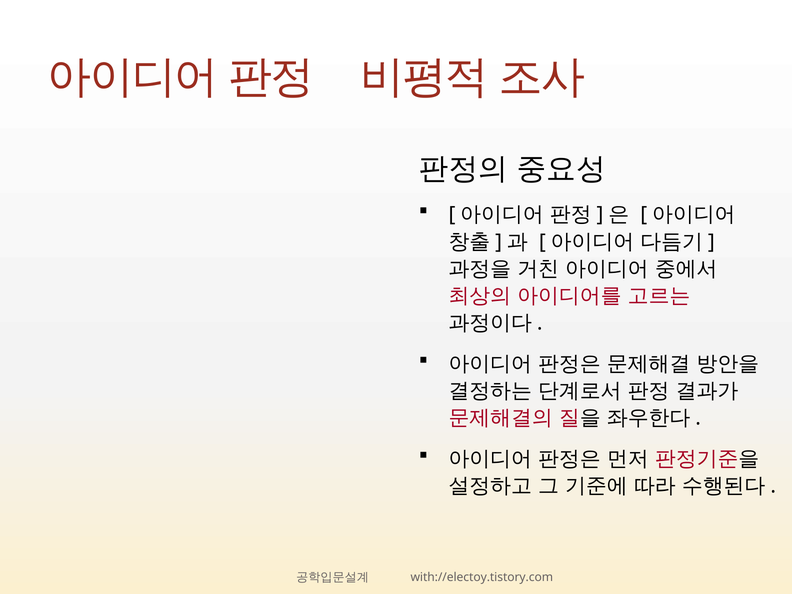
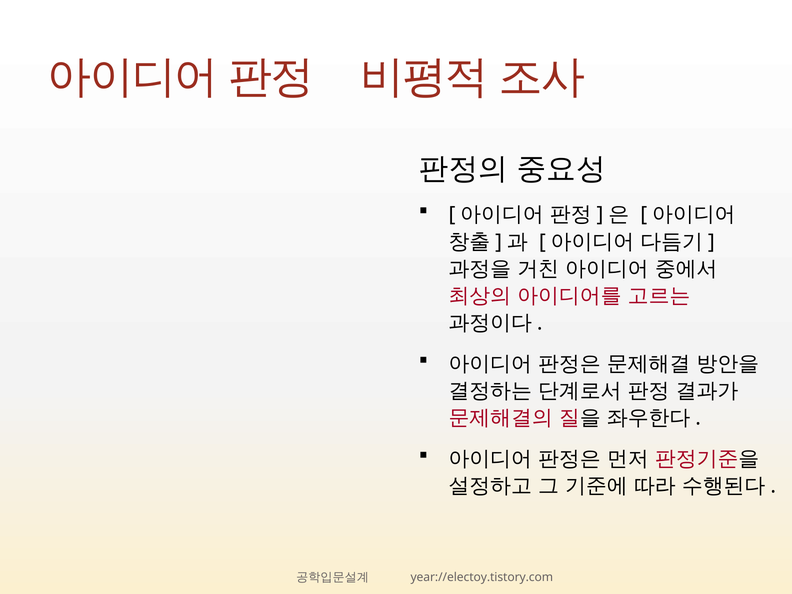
with://electoy.tistory.com: with://electoy.tistory.com -> year://electoy.tistory.com (482, 577)
